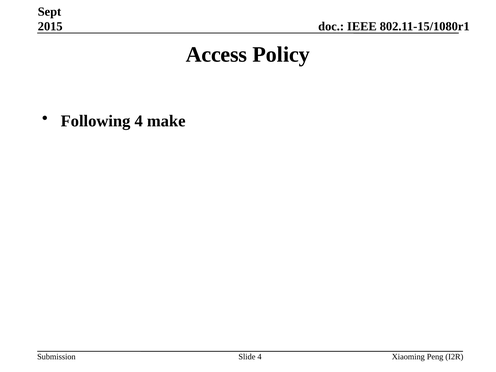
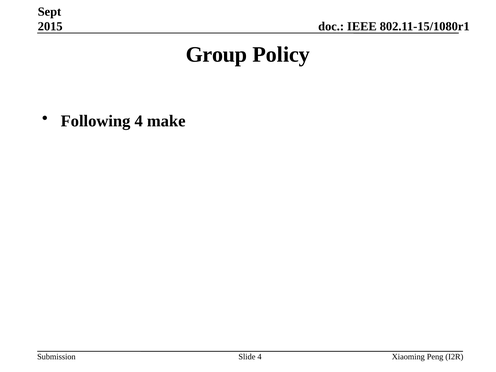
Access: Access -> Group (216, 54)
